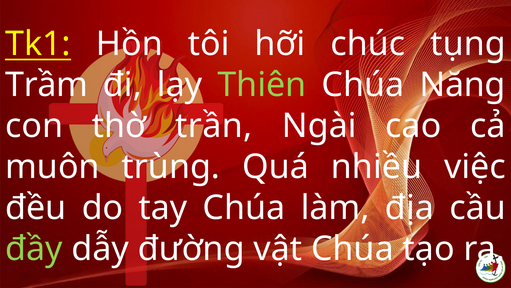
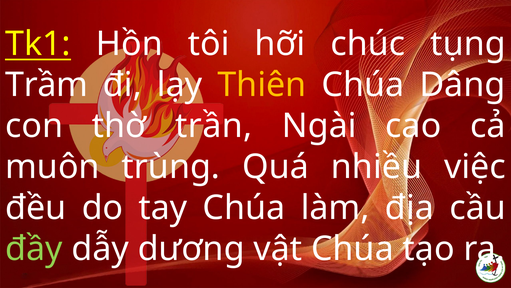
Thiên colour: light green -> yellow (262, 85)
Năng: Năng -> Dâng (462, 85)
đường: đường -> dương (191, 248)
